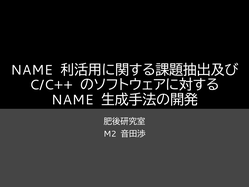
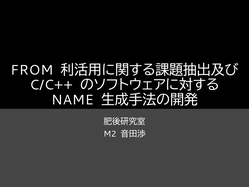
NAME: NAME -> FROM (32, 70)
